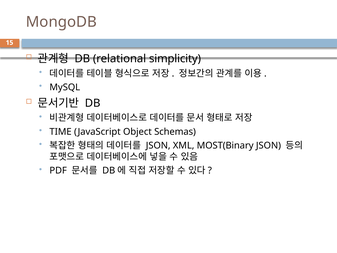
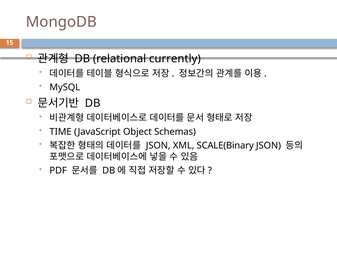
simplicity: simplicity -> currently (175, 59)
MOST(Binary: MOST(Binary -> SCALE(Binary (225, 145)
